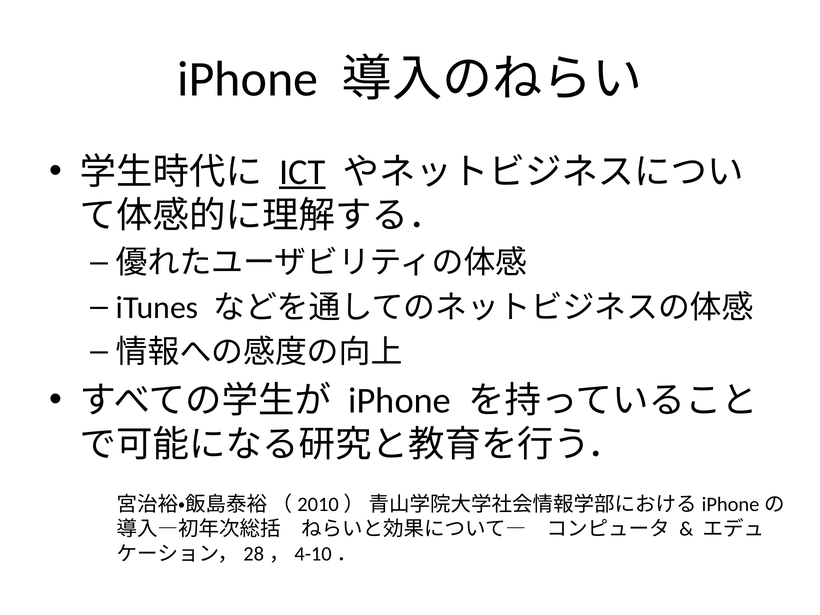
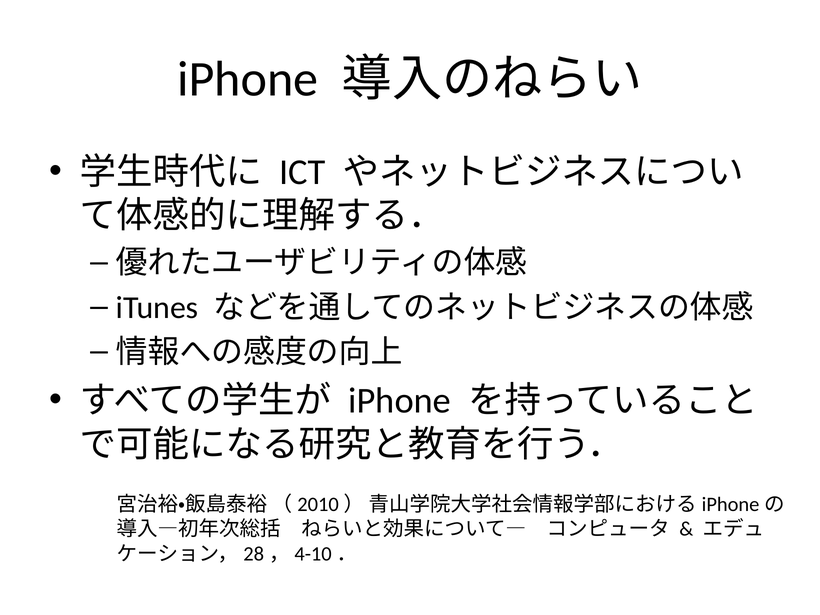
ICT underline: present -> none (302, 172)
